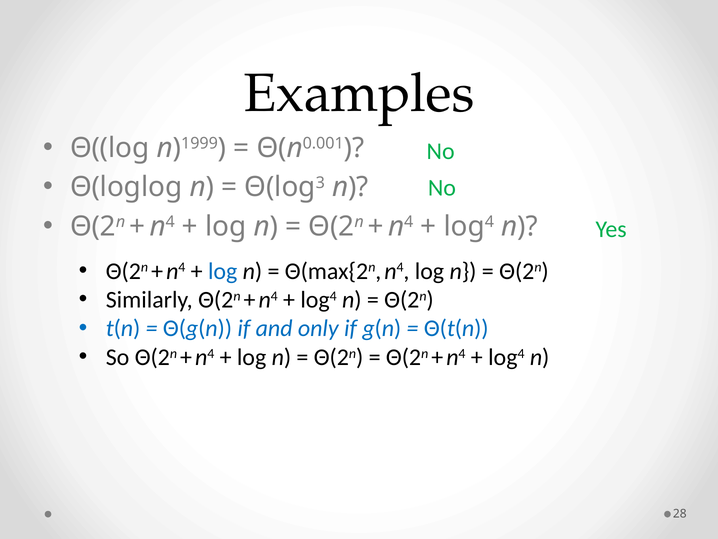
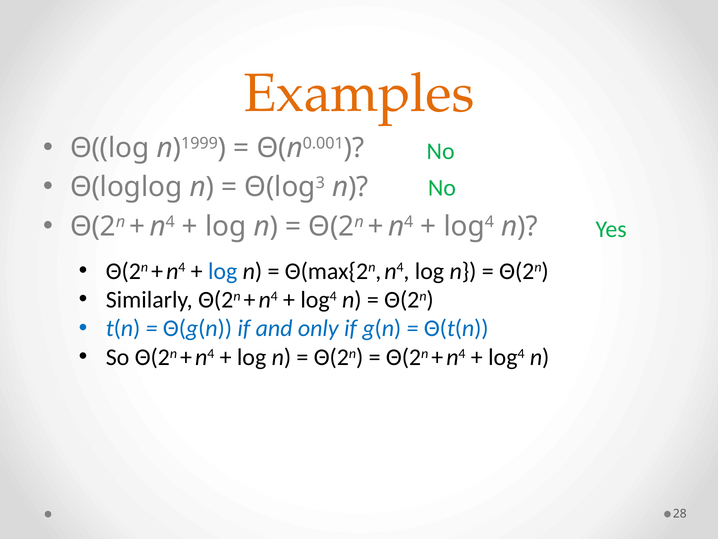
Examples colour: black -> orange (359, 93)
